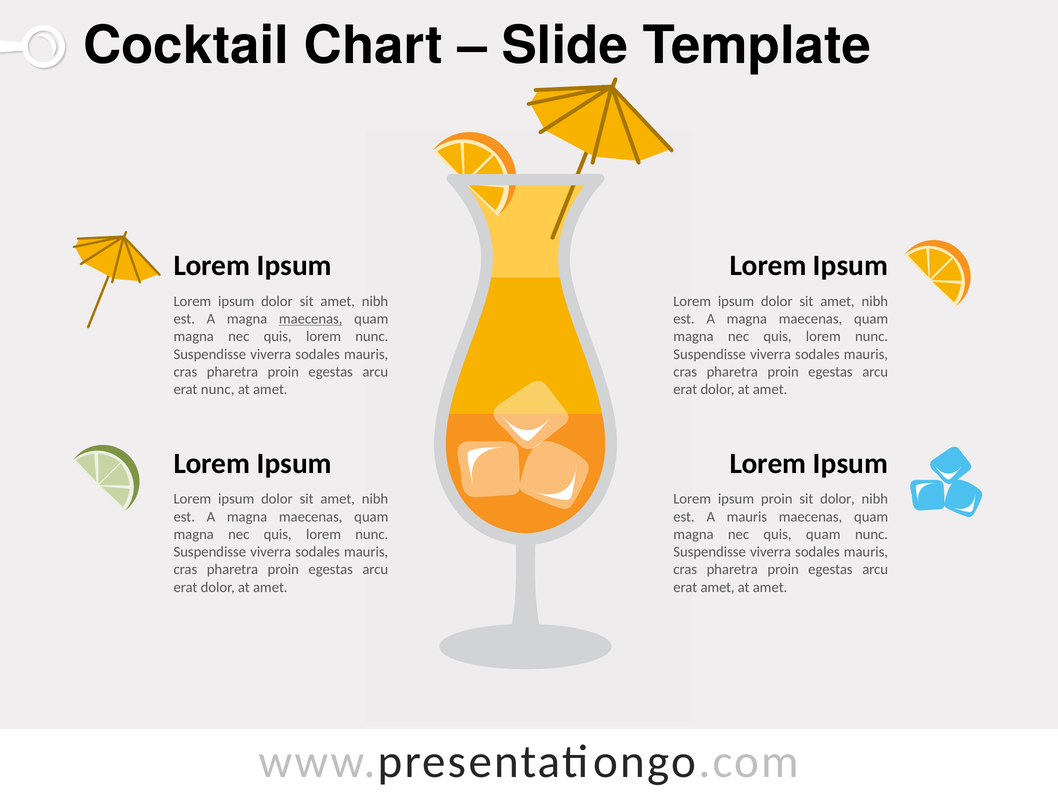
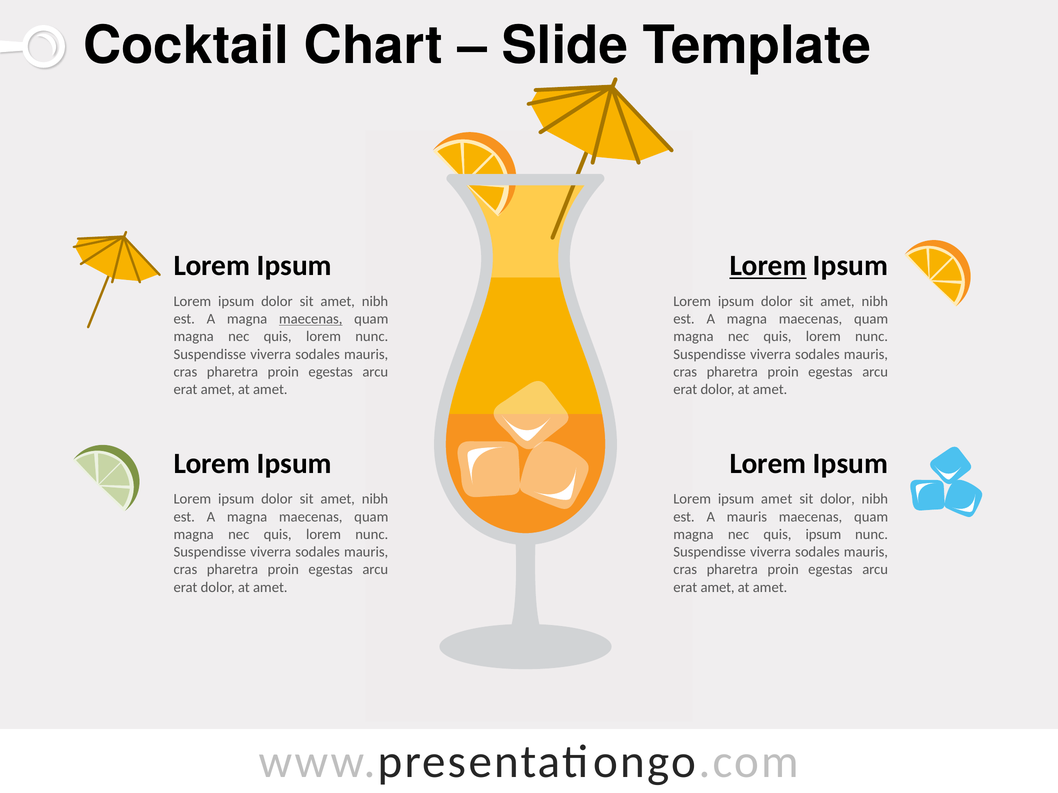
Lorem underline: none -> present (768, 266)
nunc: nunc -> amet (218, 390)
ipsum proin: proin -> amet (777, 499)
quis quam: quam -> ipsum (823, 535)
